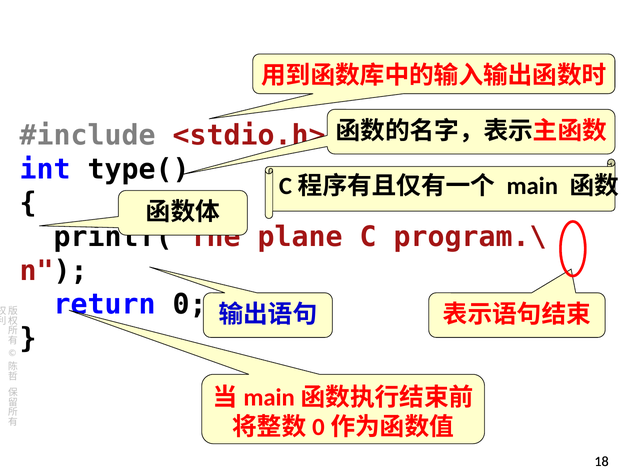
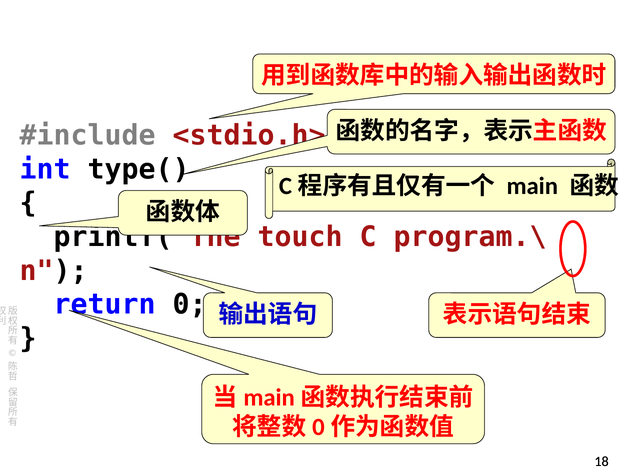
plane: plane -> touch (300, 237)
